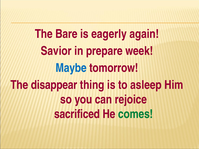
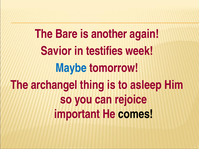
eagerly: eagerly -> another (109, 34)
prepare: prepare -> testifies (104, 51)
disappear: disappear -> archangel (54, 85)
sacrificed: sacrificed -> important (77, 114)
comes colour: green -> black (136, 114)
